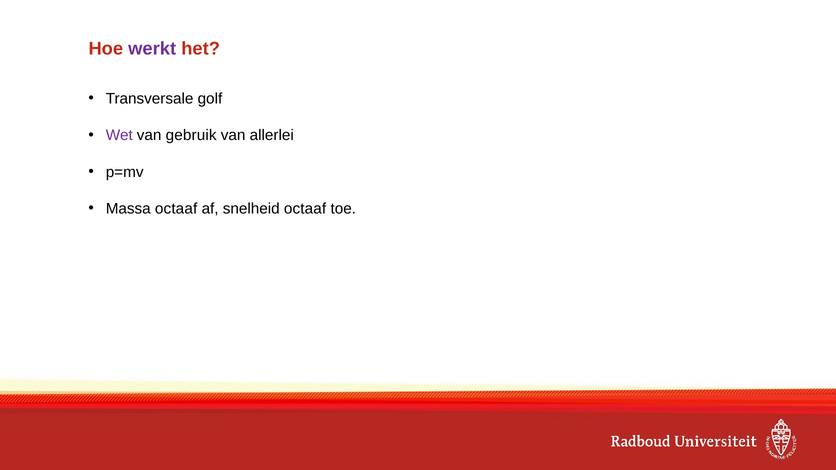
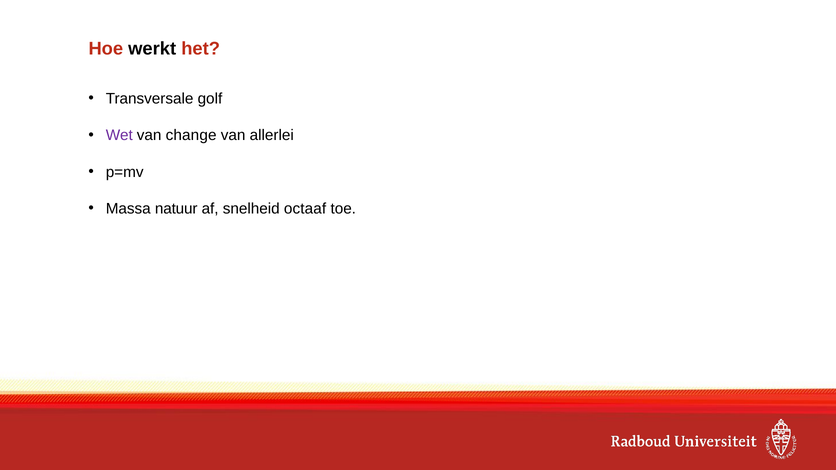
werkt colour: purple -> black (152, 49)
gebruik: gebruik -> change (191, 135)
Massa octaaf: octaaf -> natuur (176, 209)
